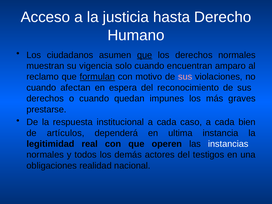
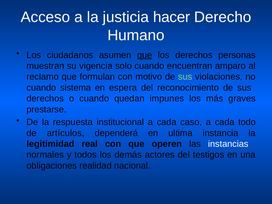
hasta: hasta -> hacer (172, 17)
derechos normales: normales -> personas (237, 55)
formulan underline: present -> none (97, 77)
sus colour: pink -> light green (185, 77)
afectan: afectan -> sistema (76, 88)
bien: bien -> todo (247, 122)
